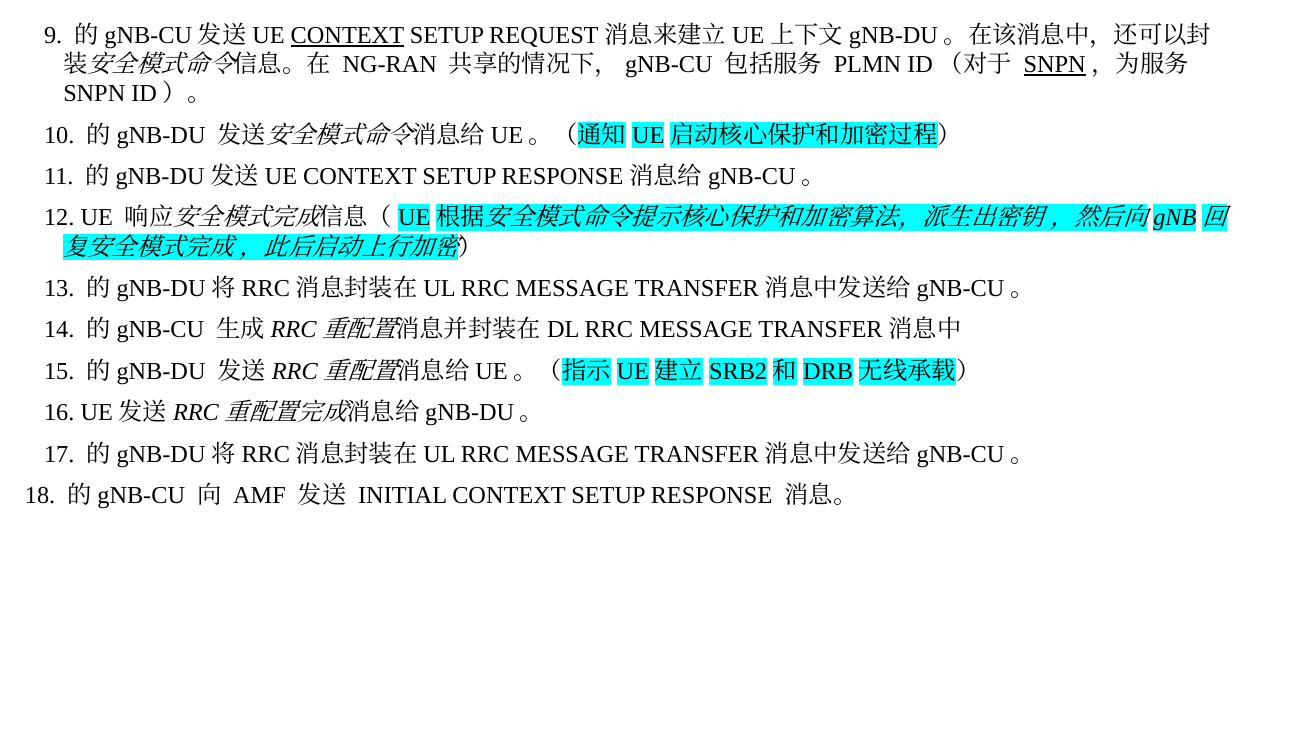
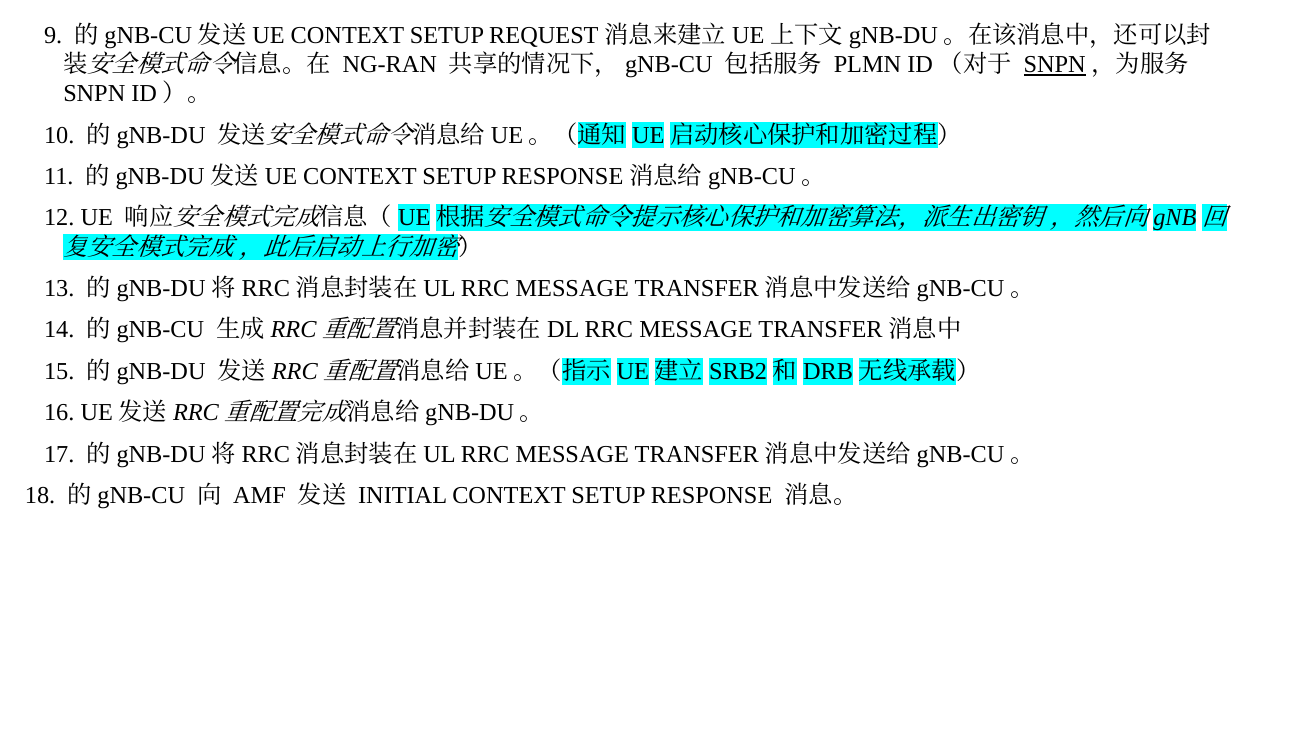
CONTEXT underline: present -> none (347, 35)
